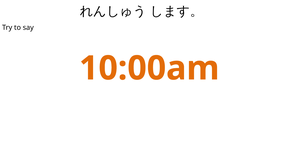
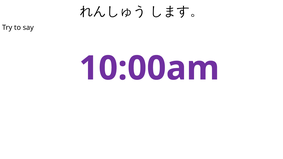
10:00am colour: orange -> purple (149, 68)
